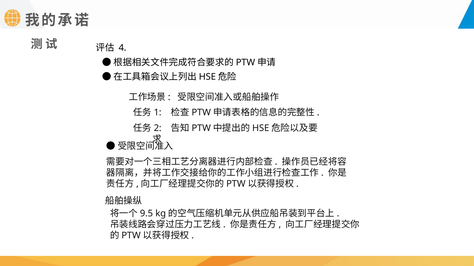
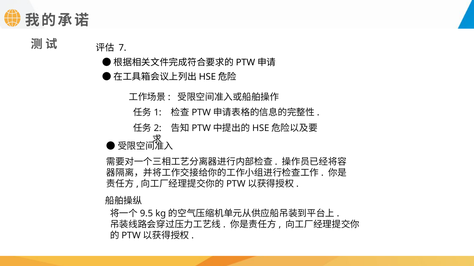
4: 4 -> 7 (123, 48)
